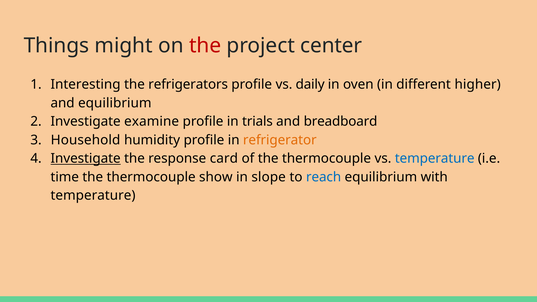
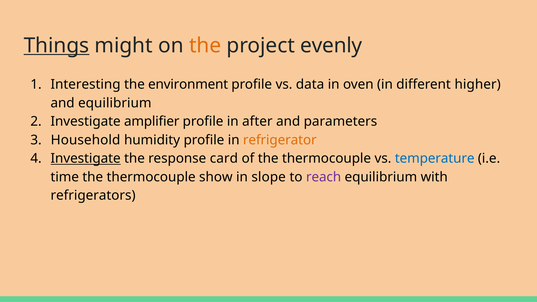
Things underline: none -> present (56, 45)
the colour: red -> orange (205, 45)
center: center -> evenly (331, 45)
refrigerators: refrigerators -> environment (188, 84)
daily: daily -> data (310, 84)
examine: examine -> amplifier (152, 121)
trials: trials -> after (257, 121)
breadboard: breadboard -> parameters (340, 121)
reach colour: blue -> purple (324, 177)
temperature: temperature -> refrigerators (93, 196)
